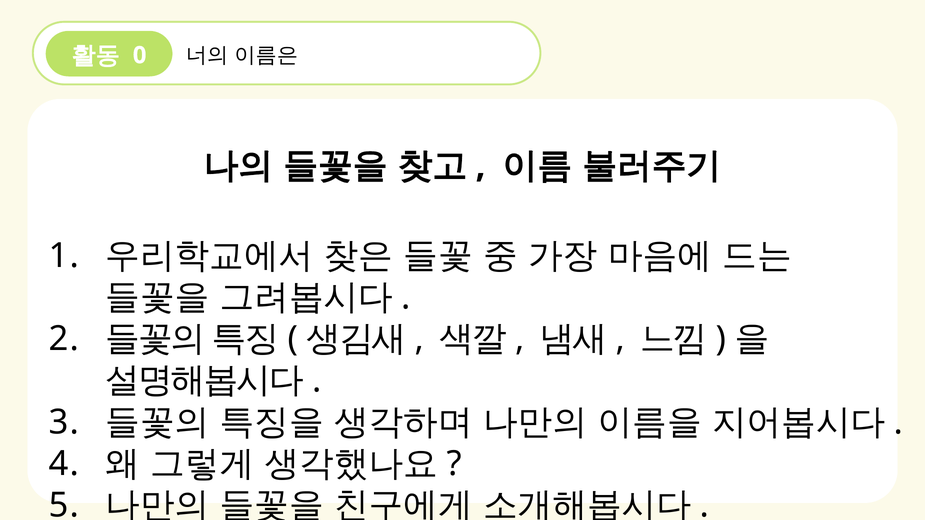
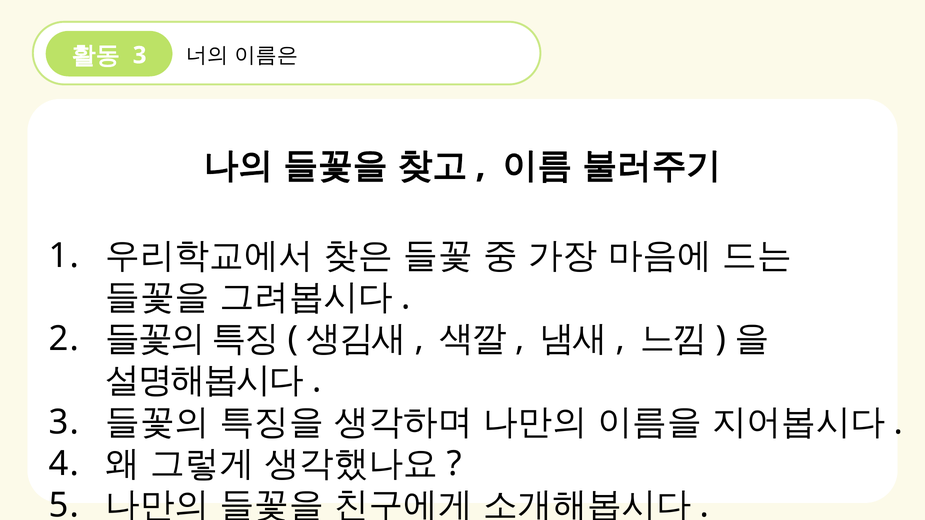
0: 0 -> 3 (140, 55)
